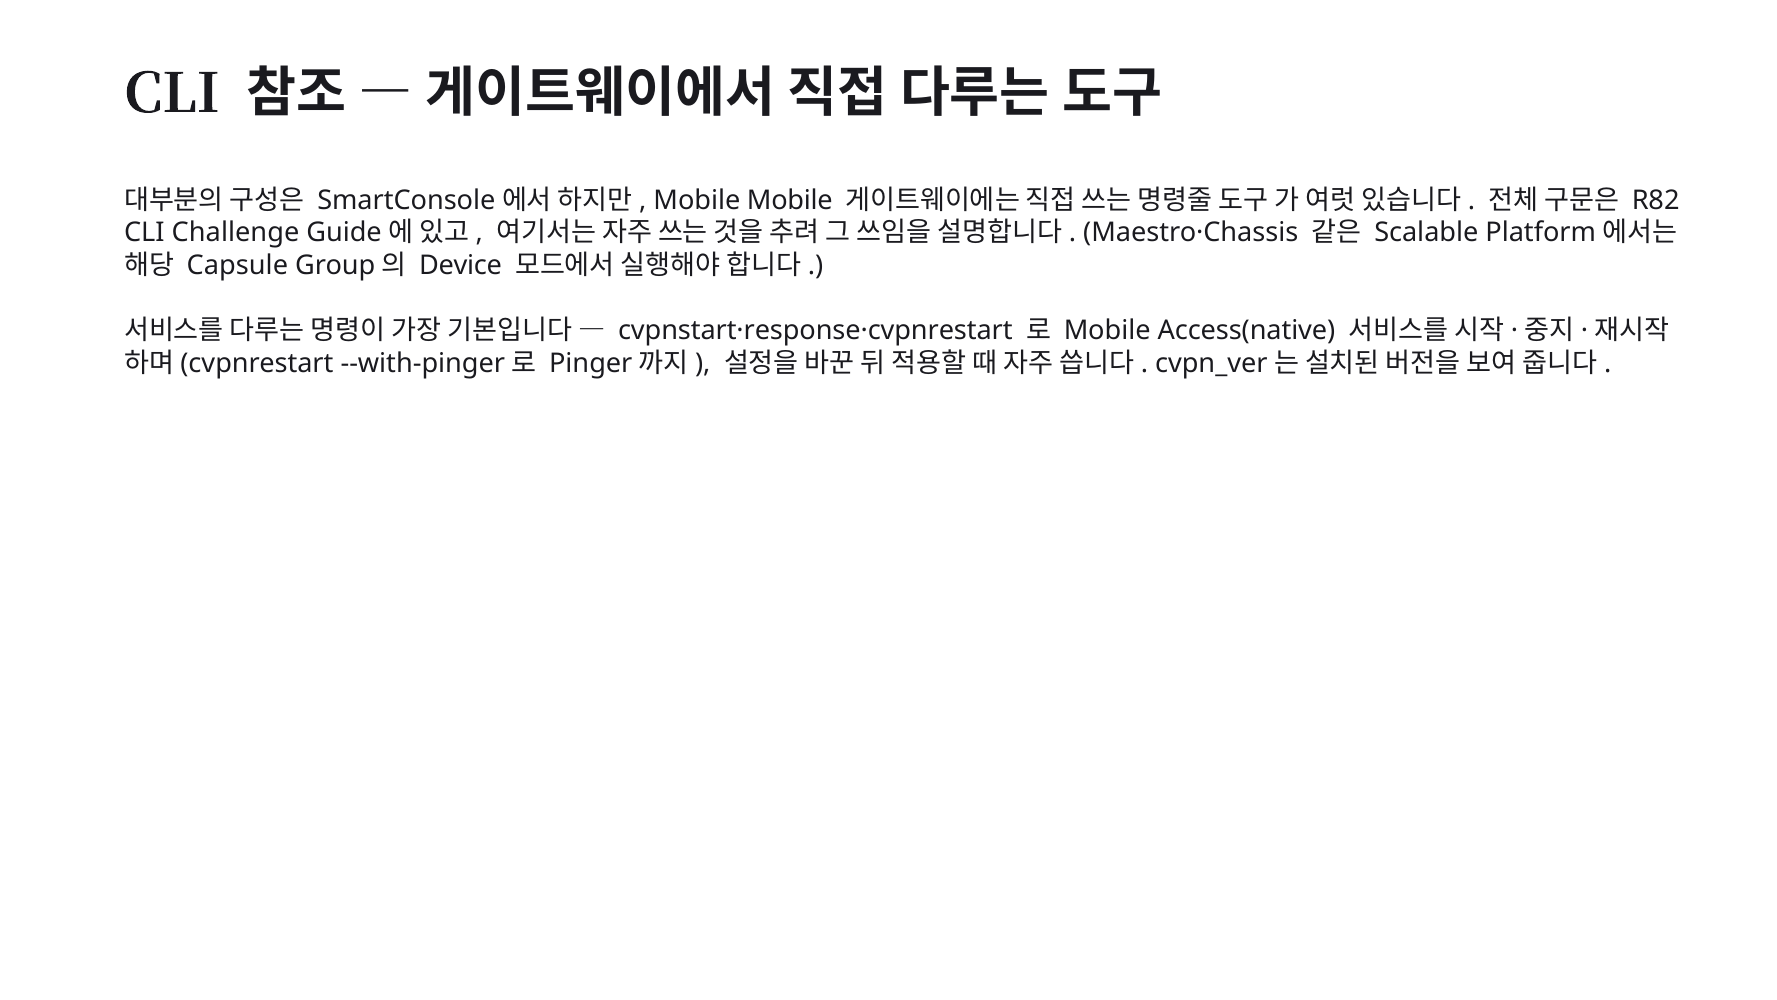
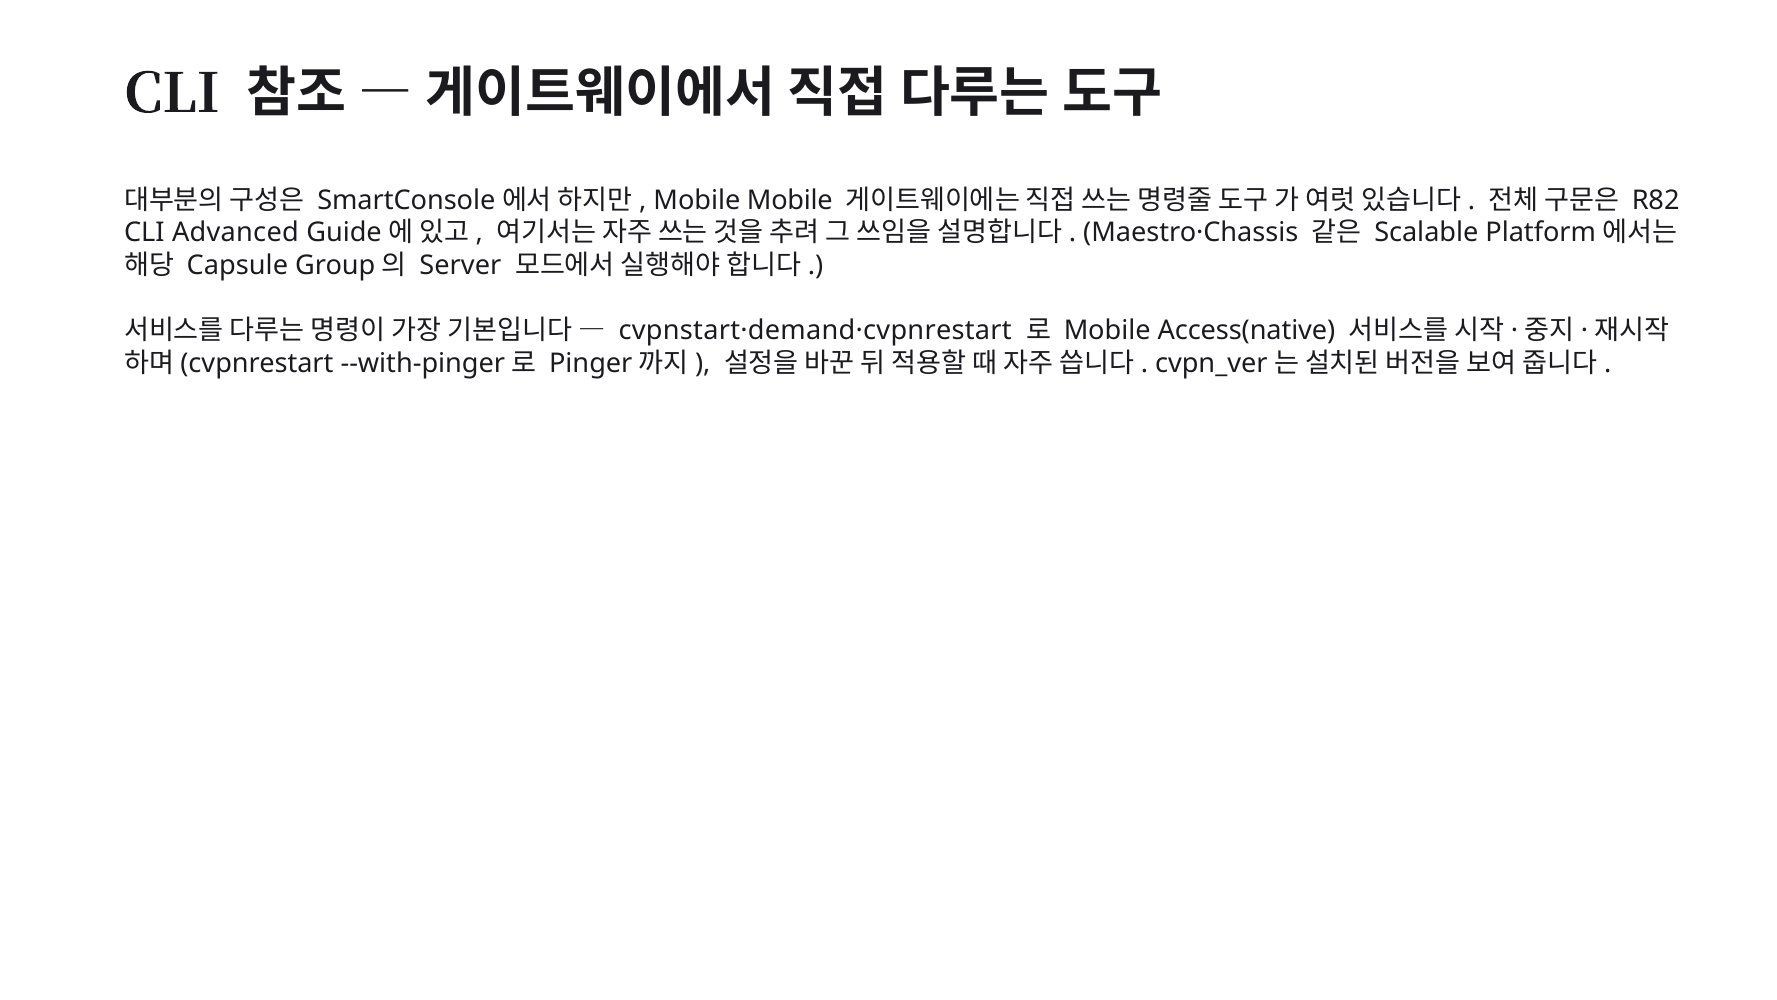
Challenge: Challenge -> Advanced (235, 233)
Device: Device -> Server (460, 265)
cvpnstart·response·cvpnrestart: cvpnstart·response·cvpnrestart -> cvpnstart·demand·cvpnrestart (815, 330)
